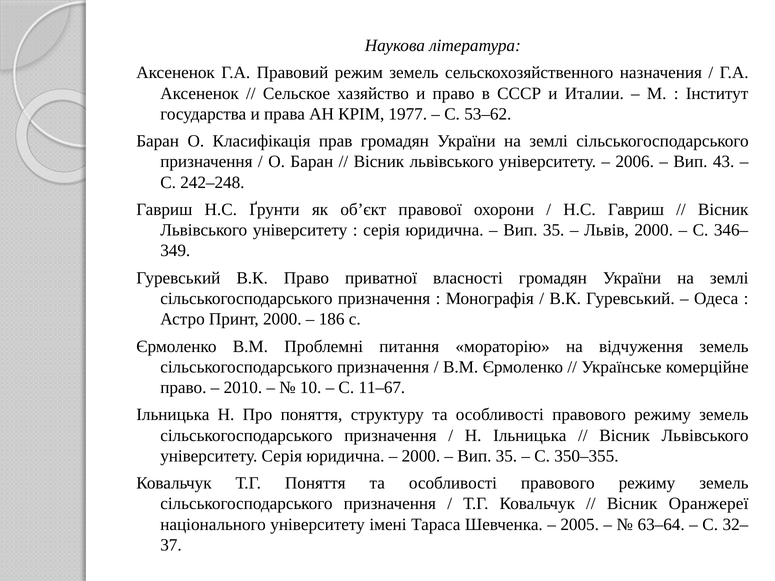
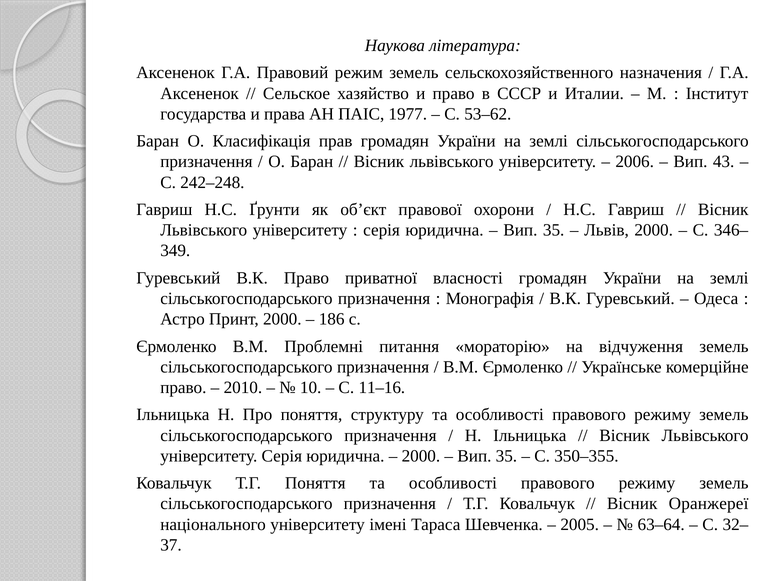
КРІМ: КРІМ -> ПАІС (361, 114)
11–67: 11–67 -> 11–16 (382, 388)
